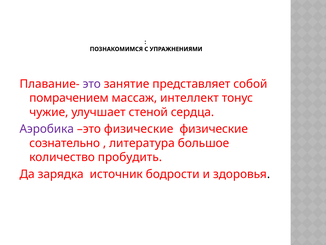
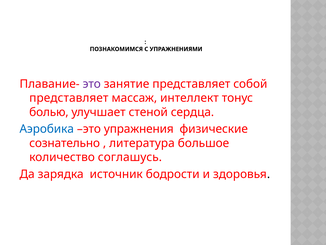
помрачением: помрачением -> представляет (69, 98)
чужие: чужие -> болью (49, 112)
Аэробика colour: purple -> blue (47, 129)
это физические: физические -> упражнения (139, 129)
пробудить: пробудить -> соглашусь (130, 157)
